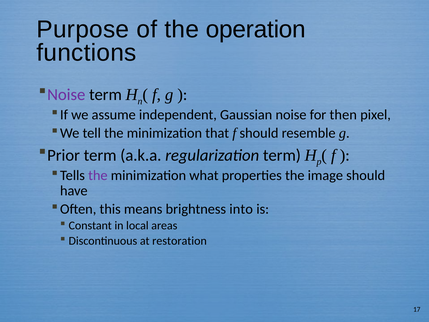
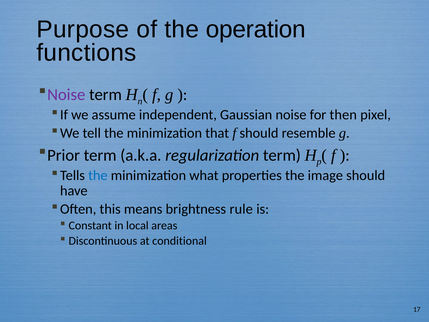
the colour: purple -> blue (98, 175)
into: into -> rule (241, 209)
restoration: restoration -> conditional (179, 241)
